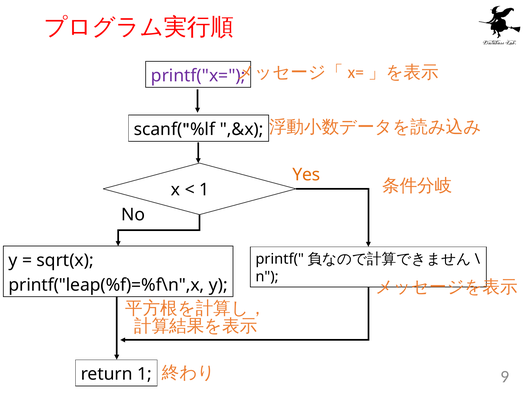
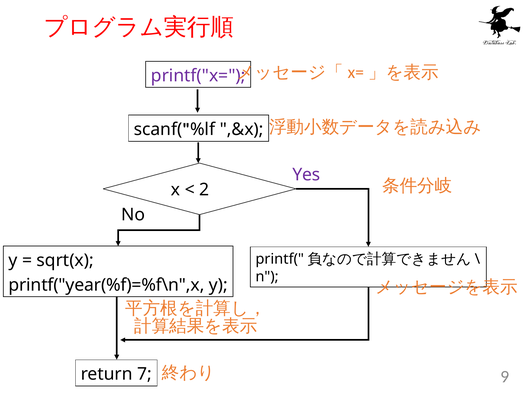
Yes colour: orange -> purple (306, 175)
1: 1 -> 2 (204, 190)
printf("leap(%f)=%f\n",x: printf("leap(%f)=%f\n",x -> printf("year(%f)=%f\n",x (106, 285)
return 1: 1 -> 7 (145, 375)
